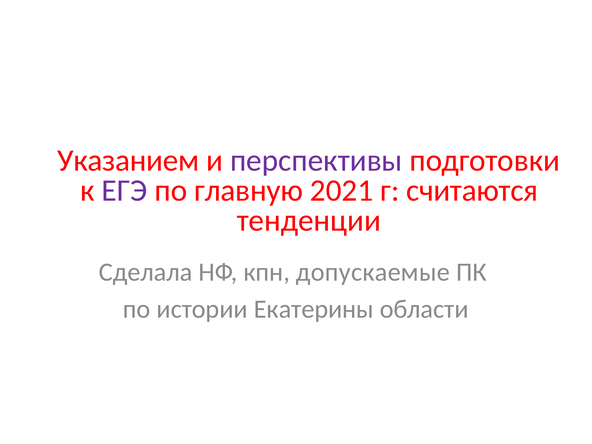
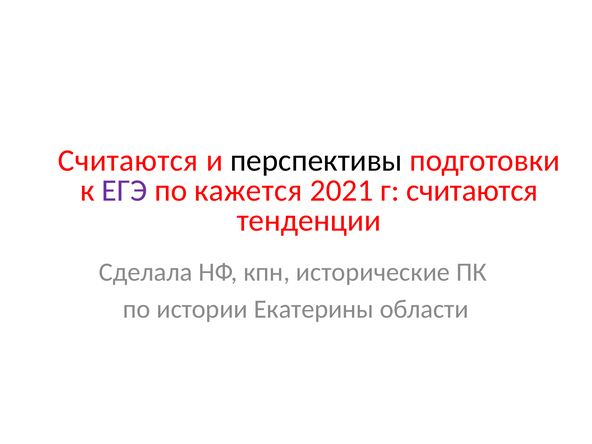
Указанием: Указанием -> Считаются (128, 161)
перспективы colour: purple -> black (316, 161)
главную: главную -> кажется (248, 191)
допускаемые: допускаемые -> исторические (373, 272)
